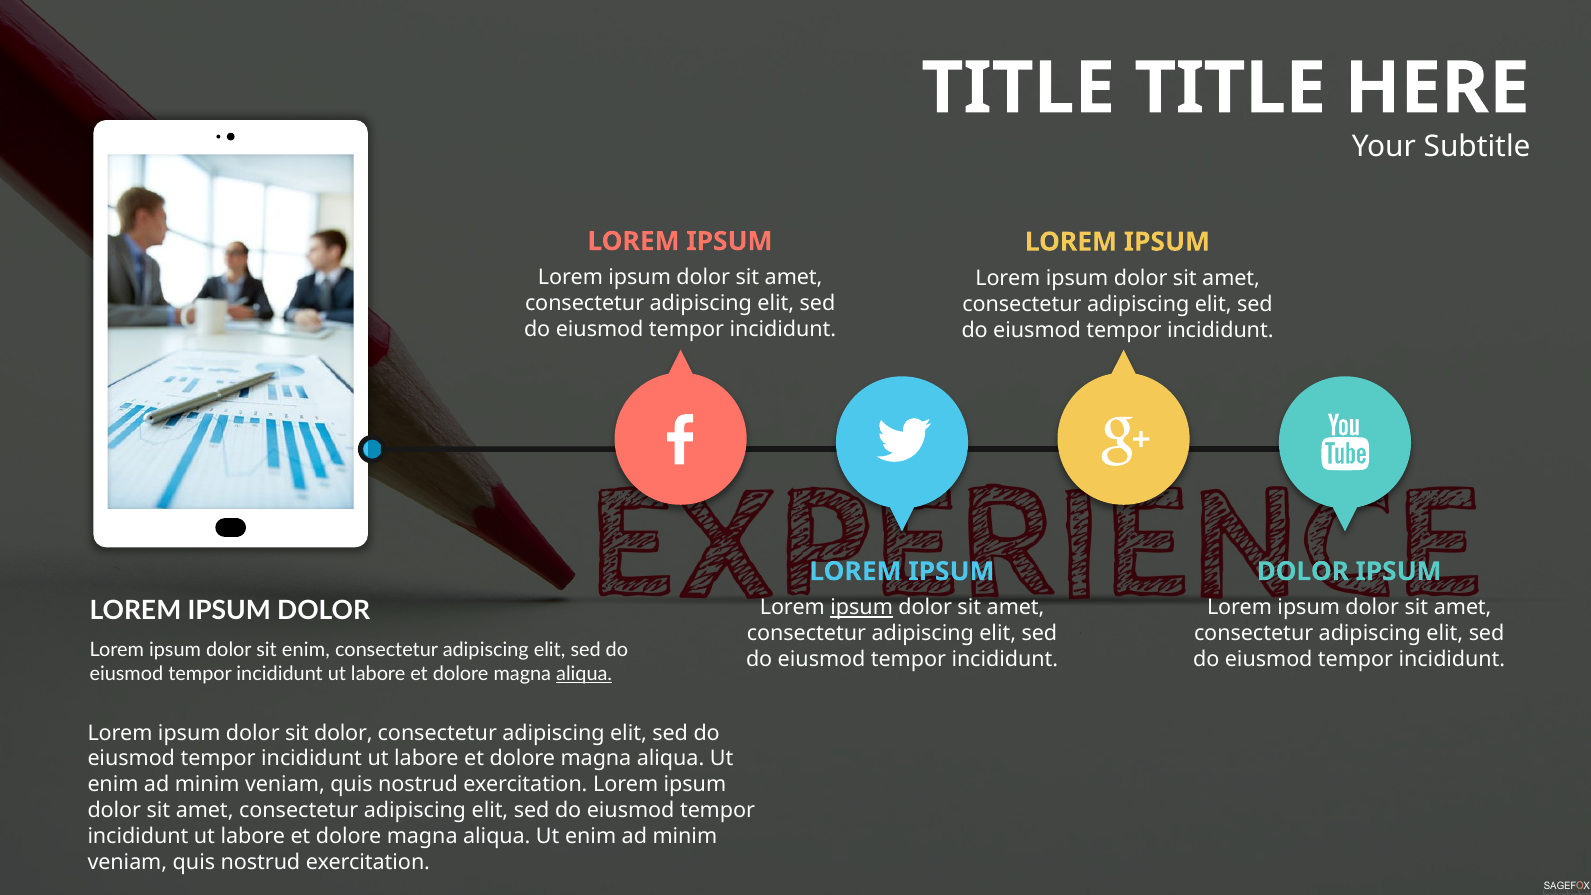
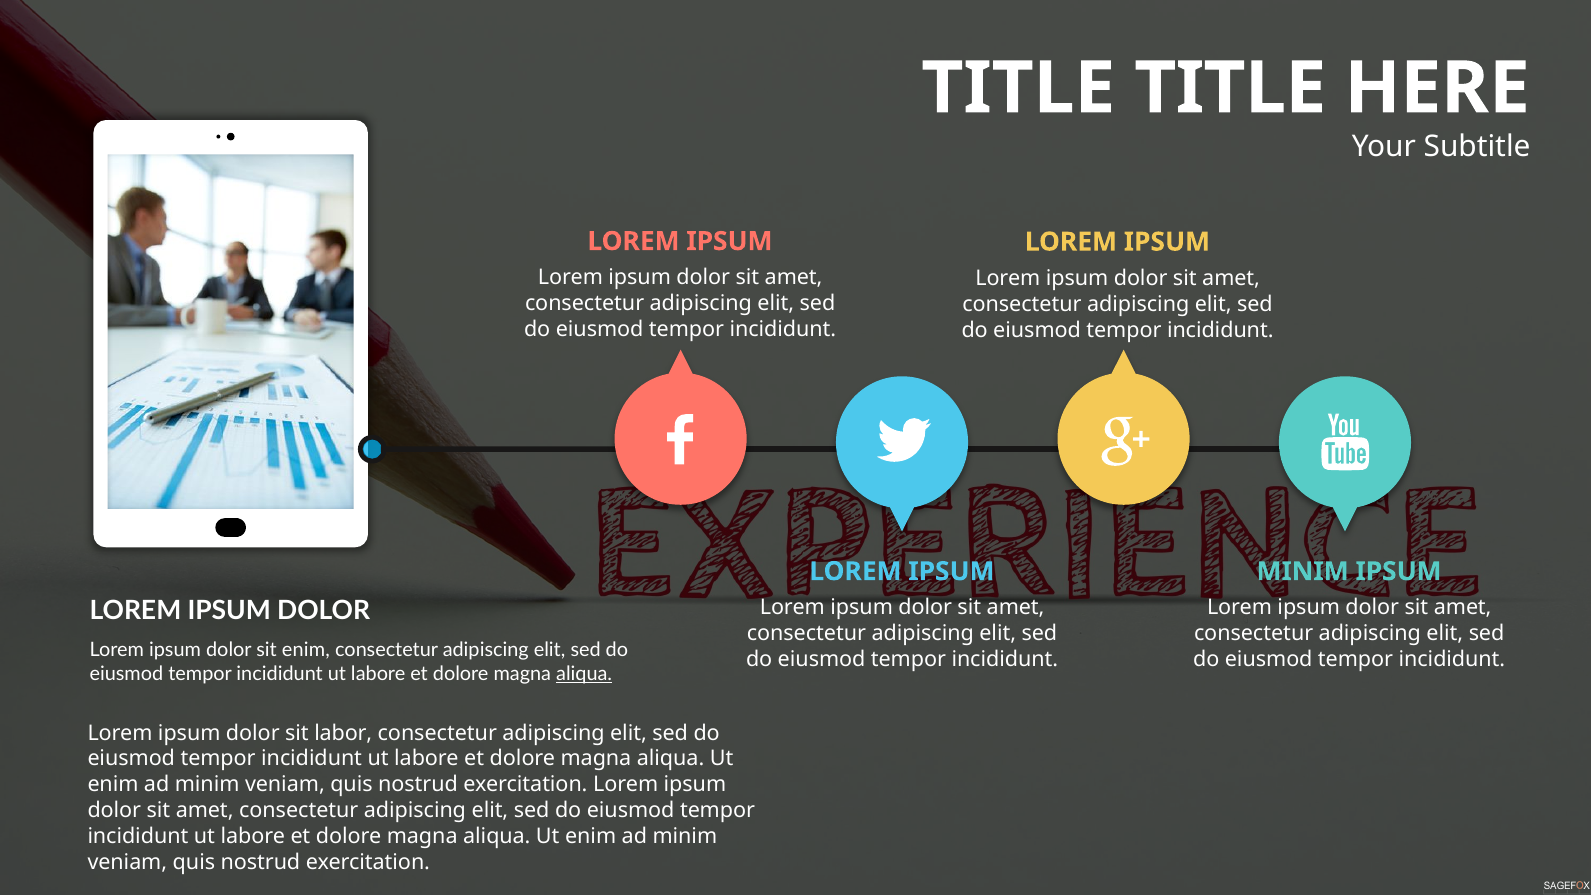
DOLOR: DOLOR -> MINIM (1303, 571)
ipsum underline: present -> none (862, 608)
sit dolor: dolor -> labor (343, 733)
